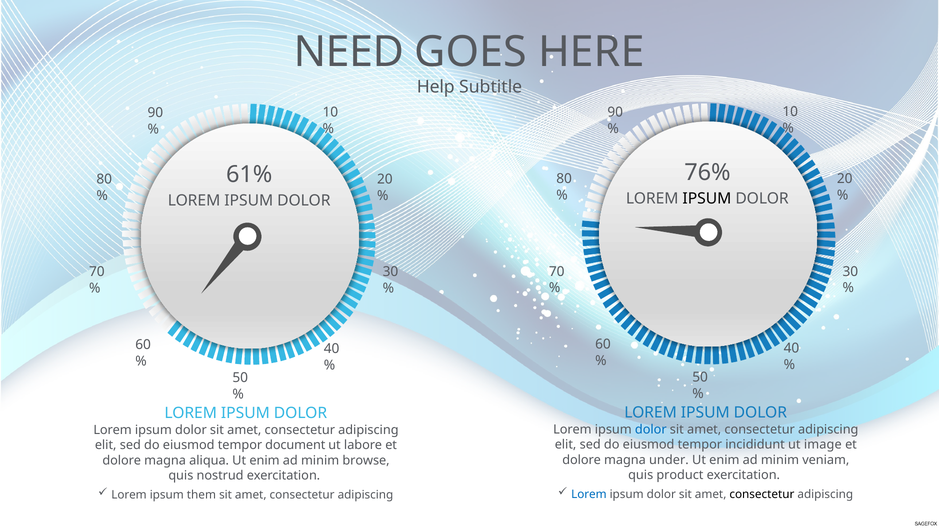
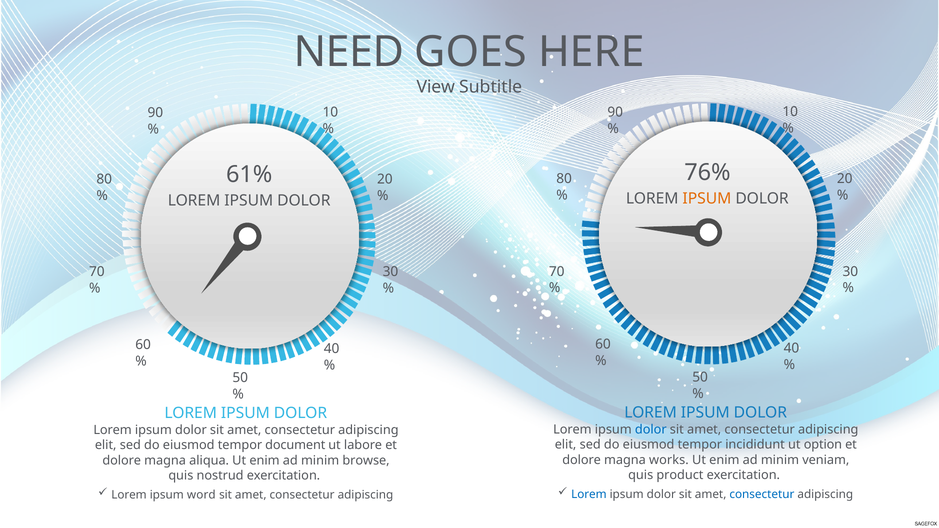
Help: Help -> View (436, 87)
IPSUM colour: black -> orange (707, 199)
image: image -> option (823, 445)
under: under -> works (669, 460)
consectetur colour: black -> blue (762, 495)
them: them -> word (201, 495)
